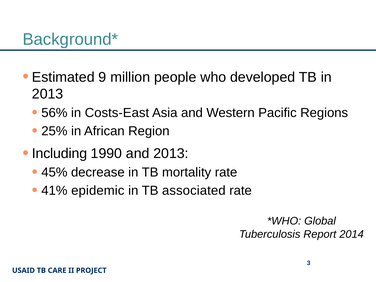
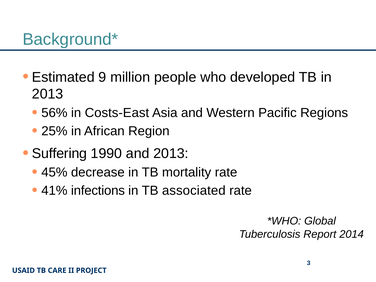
Including: Including -> Suffering (59, 153)
epidemic: epidemic -> infections (98, 191)
